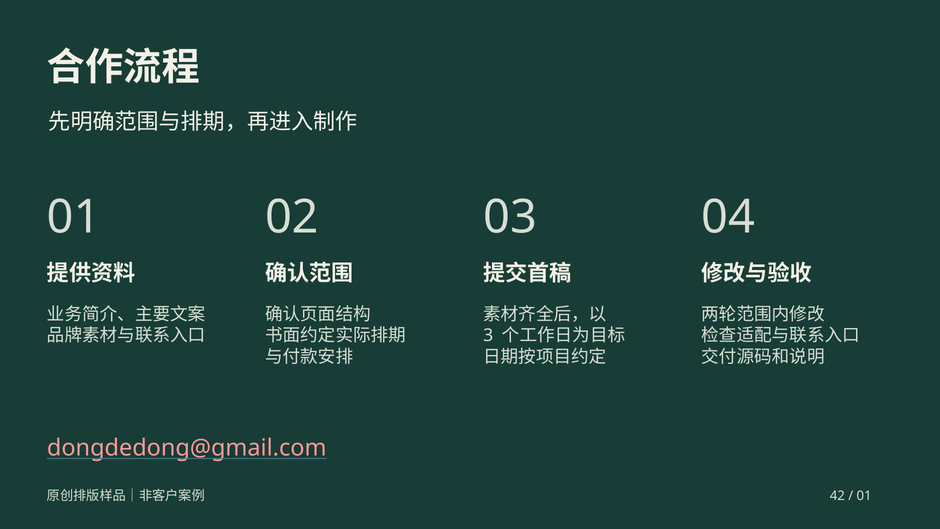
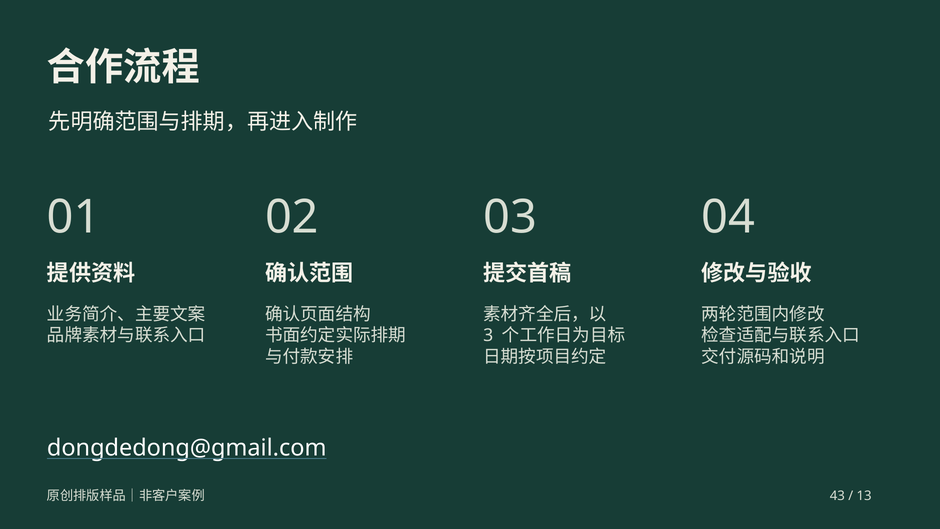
dongdedong@gmail.com colour: pink -> white (187, 448)
42: 42 -> 43 (837, 496)
01: 01 -> 13 (864, 496)
